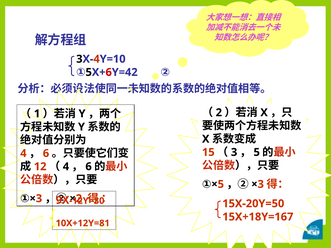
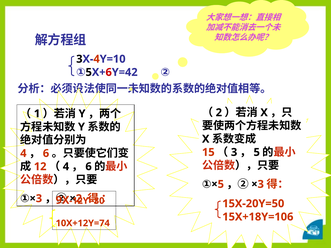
15X+18Y=167: 15X+18Y=167 -> 15X+18Y=106 (258, 217)
10X+12Y=81: 10X+12Y=81 -> 10X+12Y=74 (83, 223)
